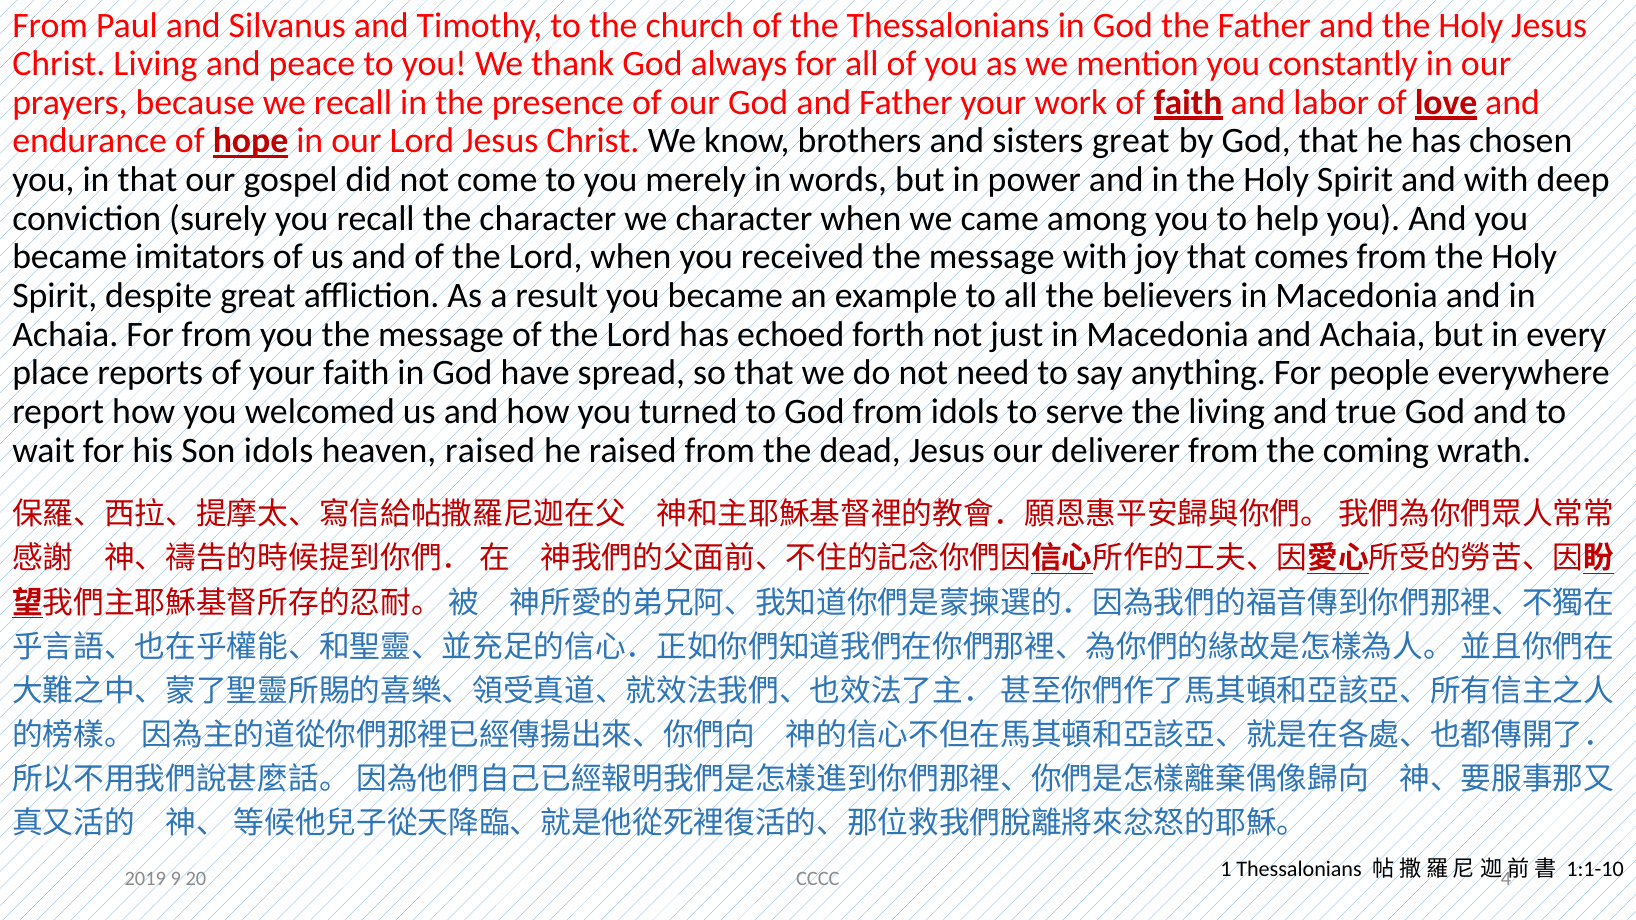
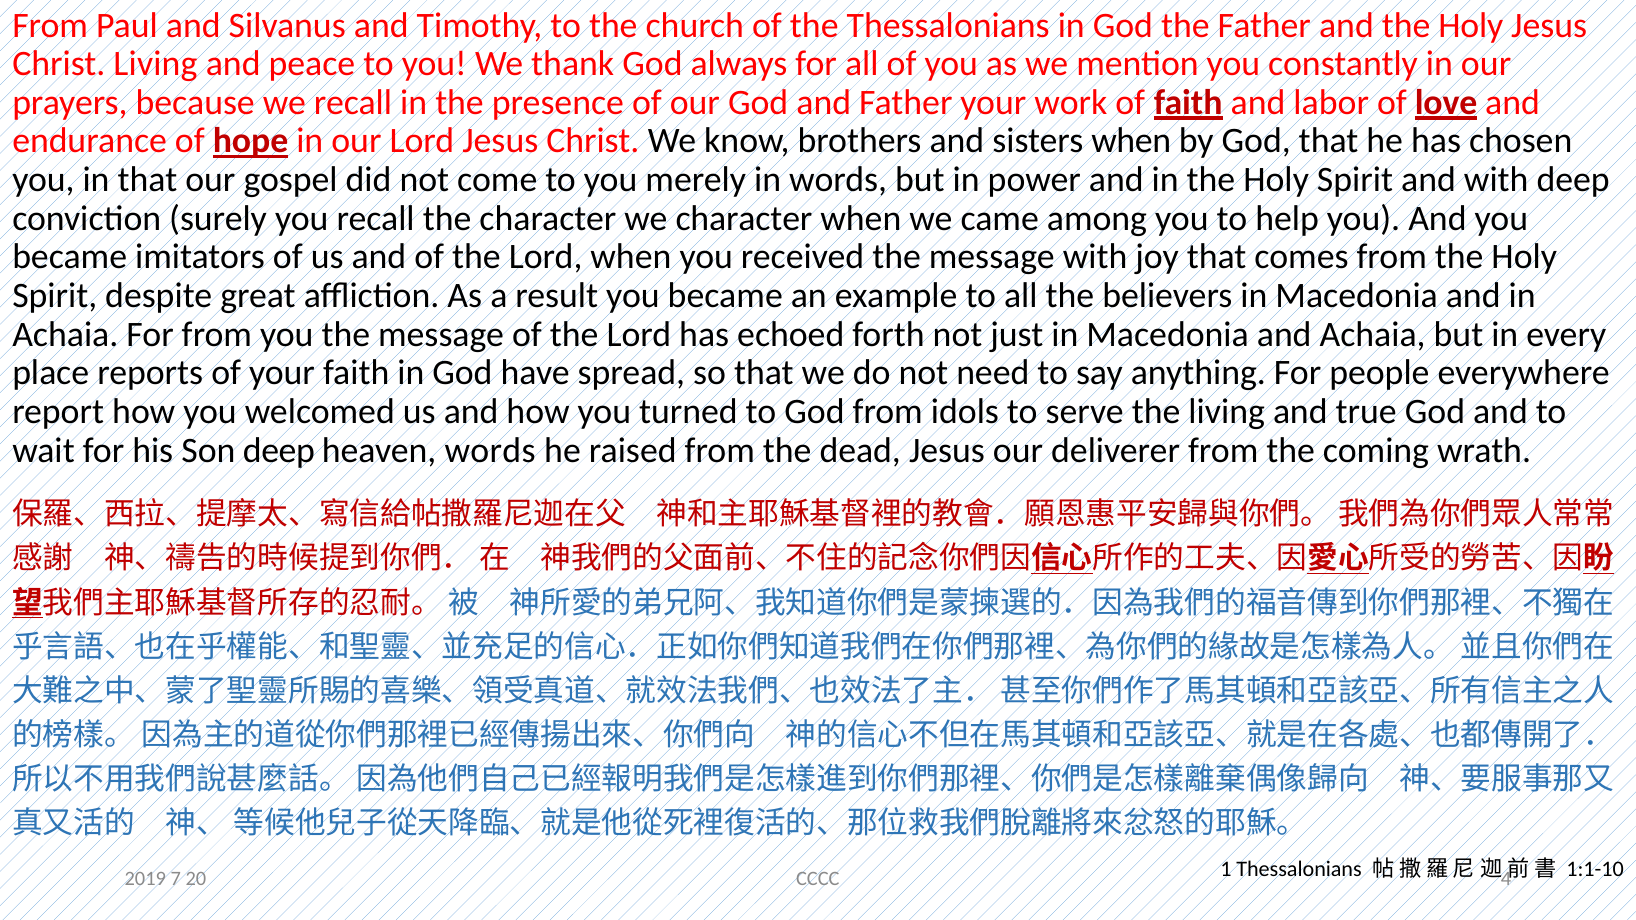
sisters great: great -> when (1131, 141)
Son idols: idols -> deep (279, 450)
heaven raised: raised -> words (490, 450)
9: 9 -> 7 (176, 879)
